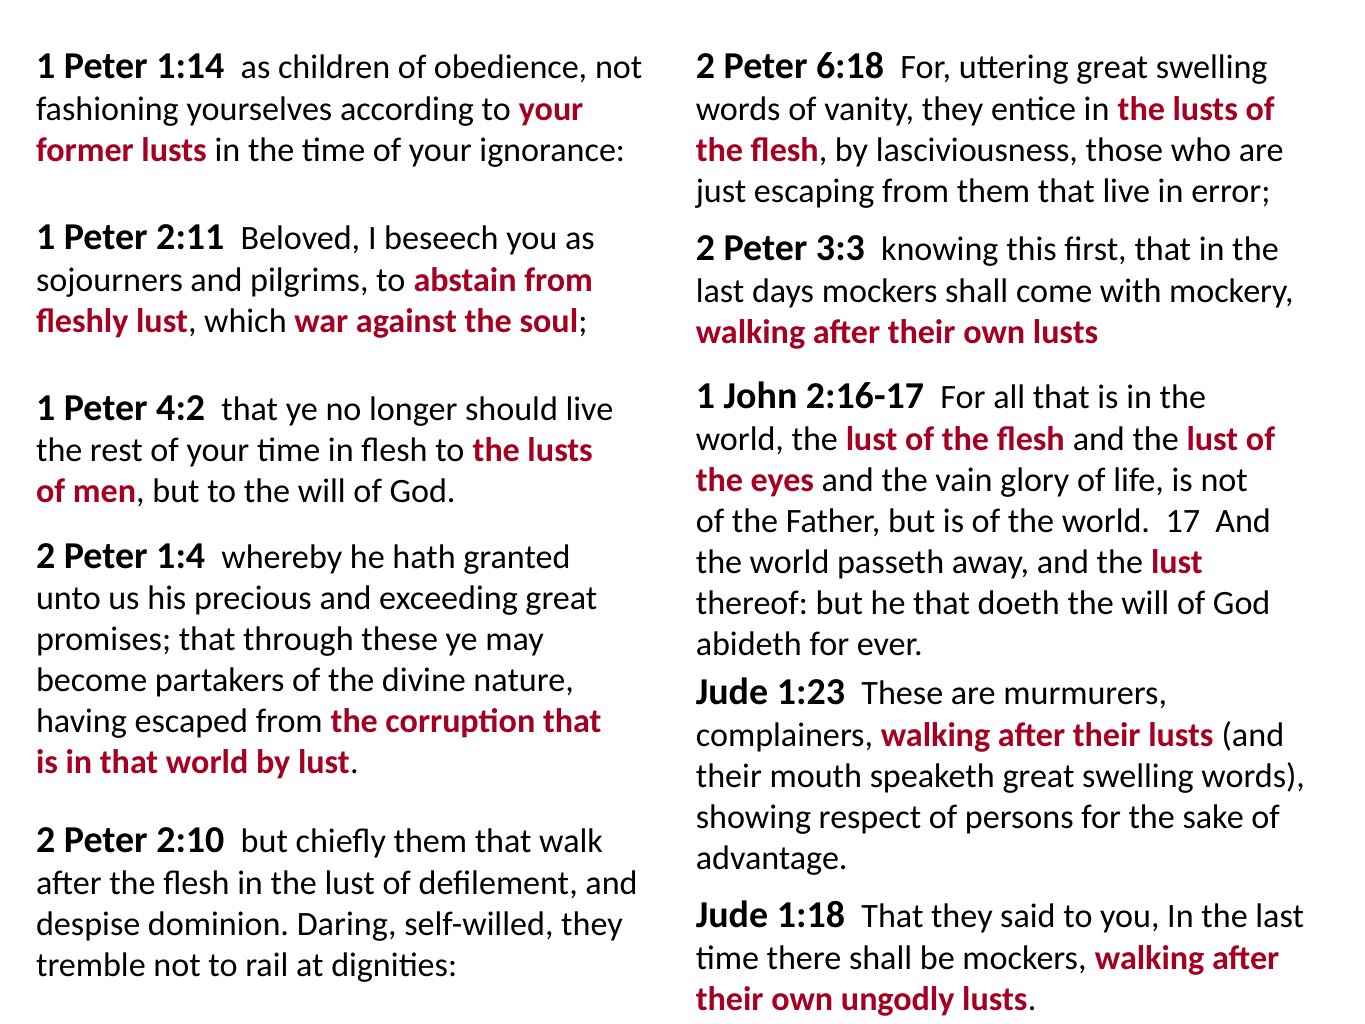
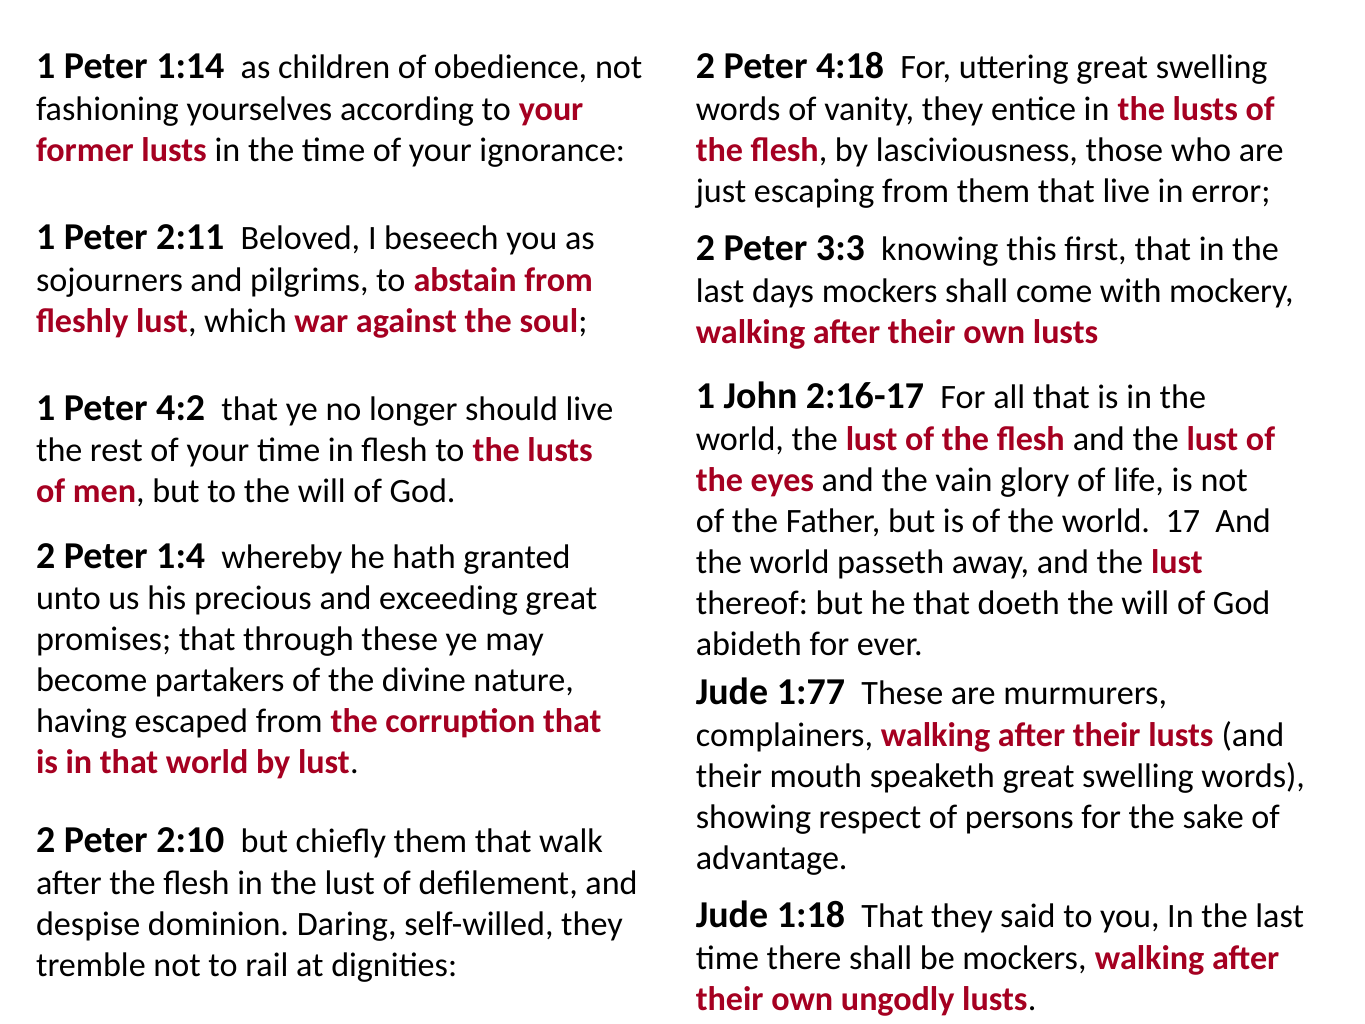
6:18: 6:18 -> 4:18 (850, 66)
1:23: 1:23 -> 1:77 (811, 692)
